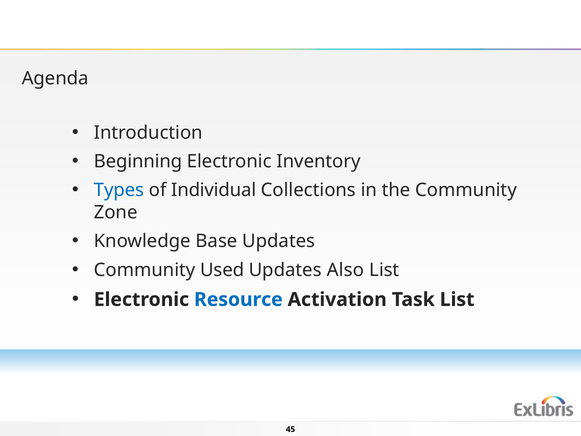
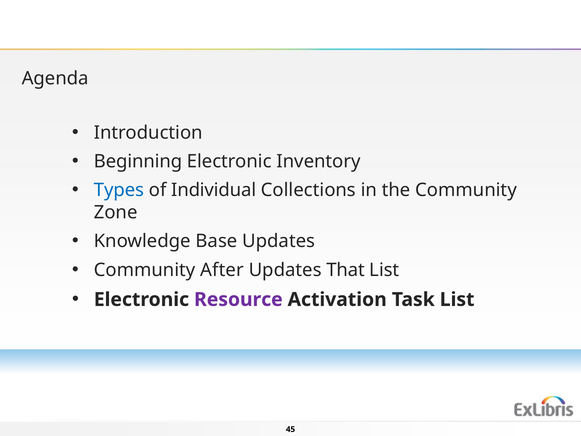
Used: Used -> After (222, 270)
Also: Also -> That (346, 270)
Resource colour: blue -> purple (238, 299)
